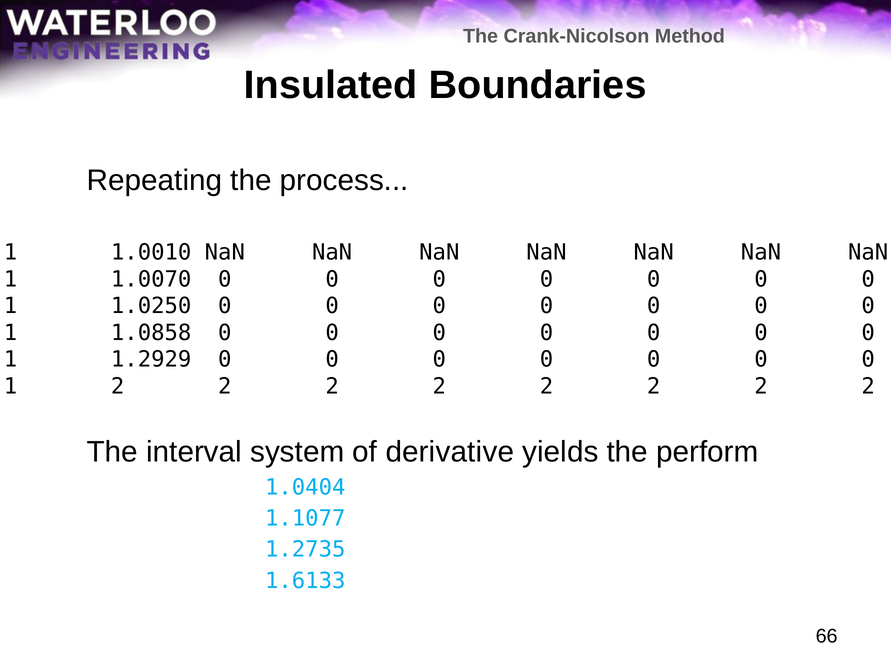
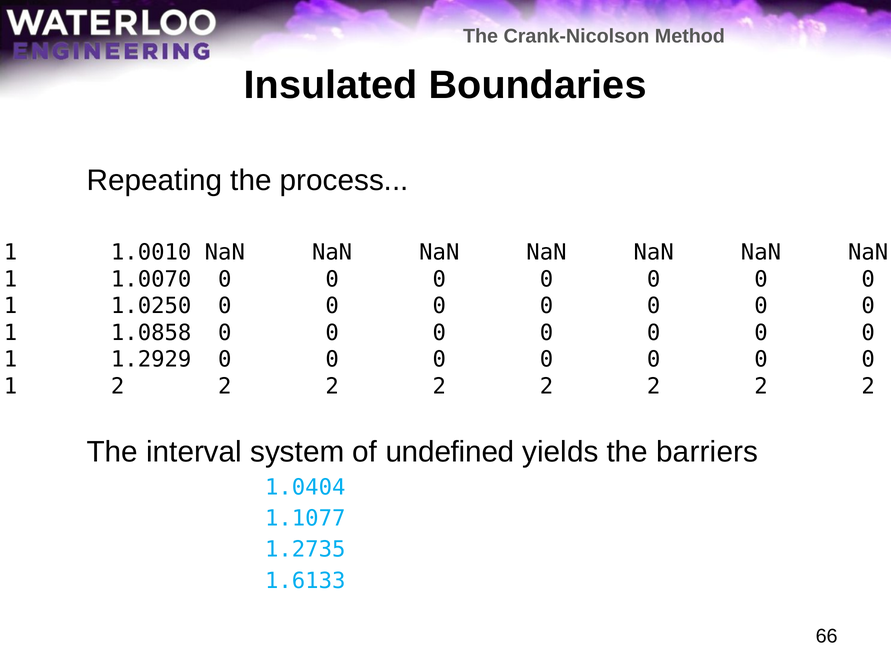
derivative: derivative -> undefined (450, 452)
perform: perform -> barriers (707, 452)
